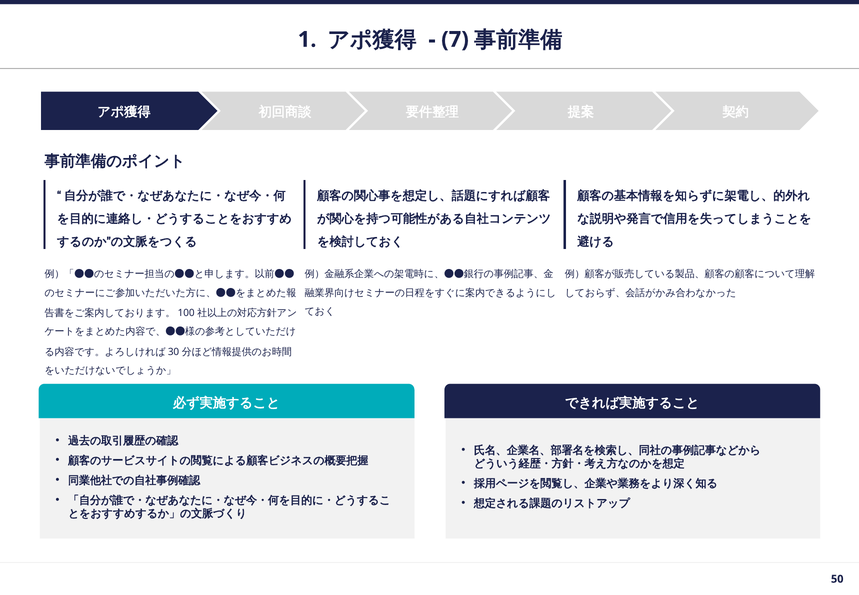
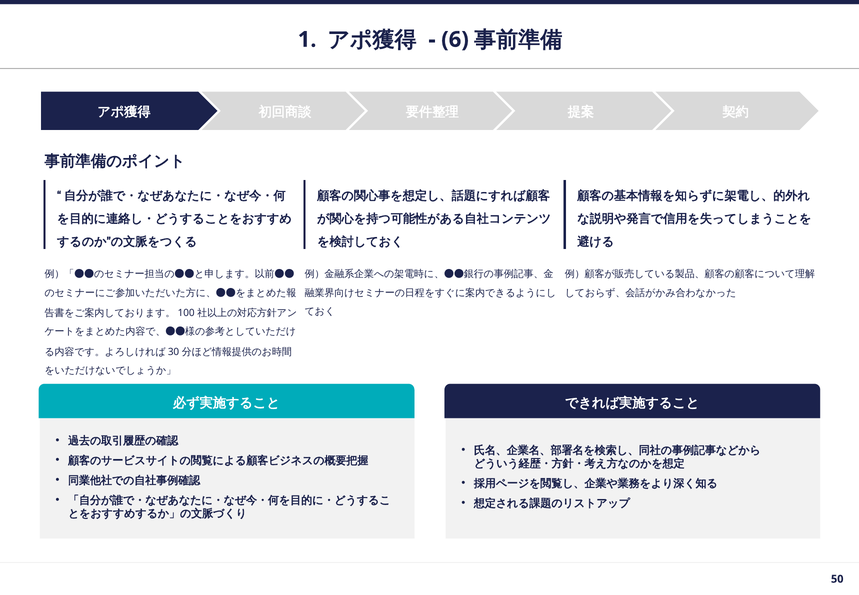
7: 7 -> 6 (455, 40)
